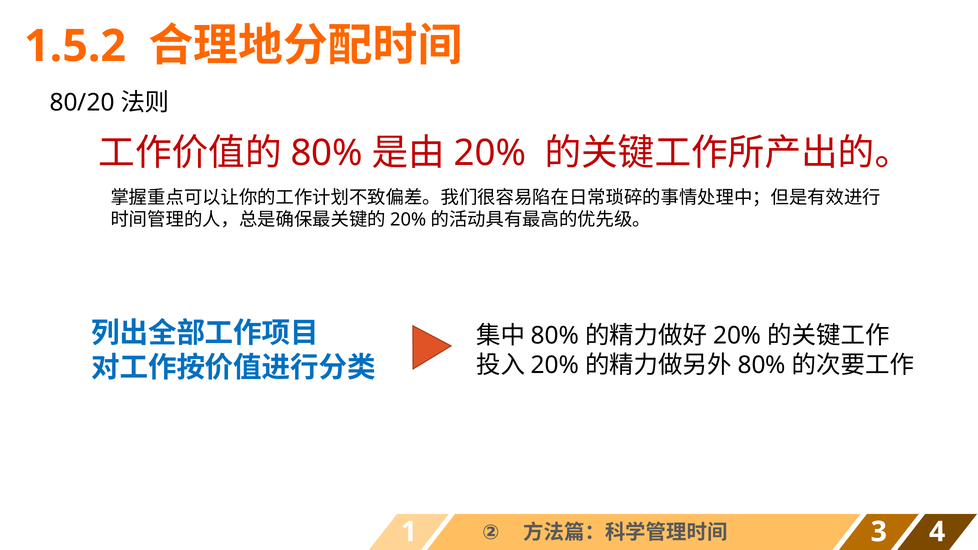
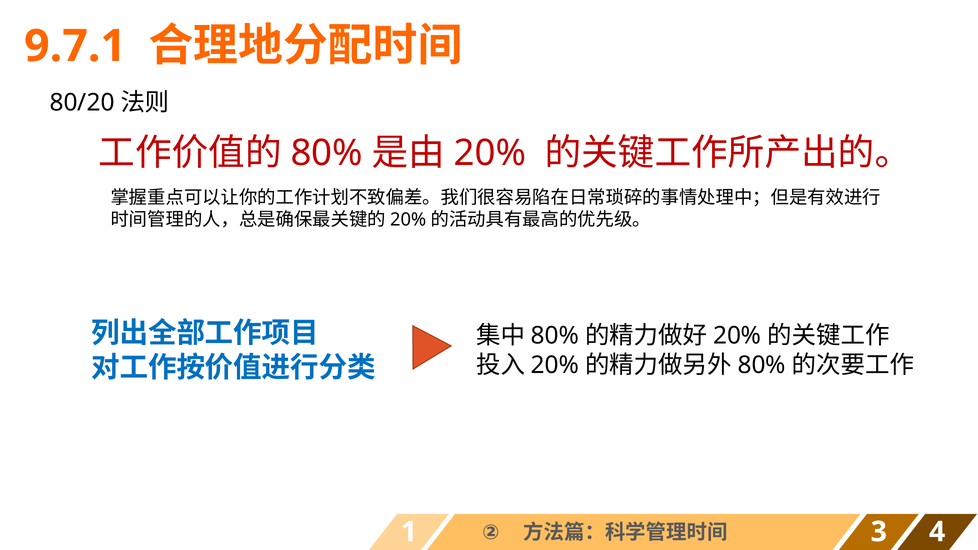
1.5.2: 1.5.2 -> 9.7.1 (75, 46)
